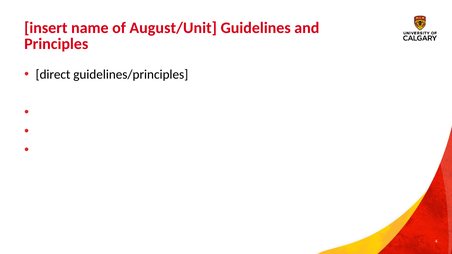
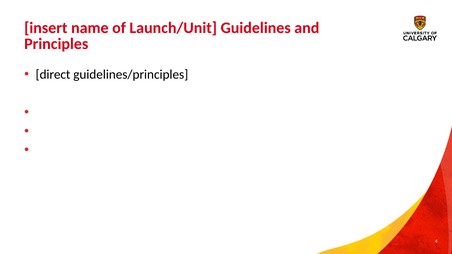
August/Unit: August/Unit -> Launch/Unit (173, 28)
